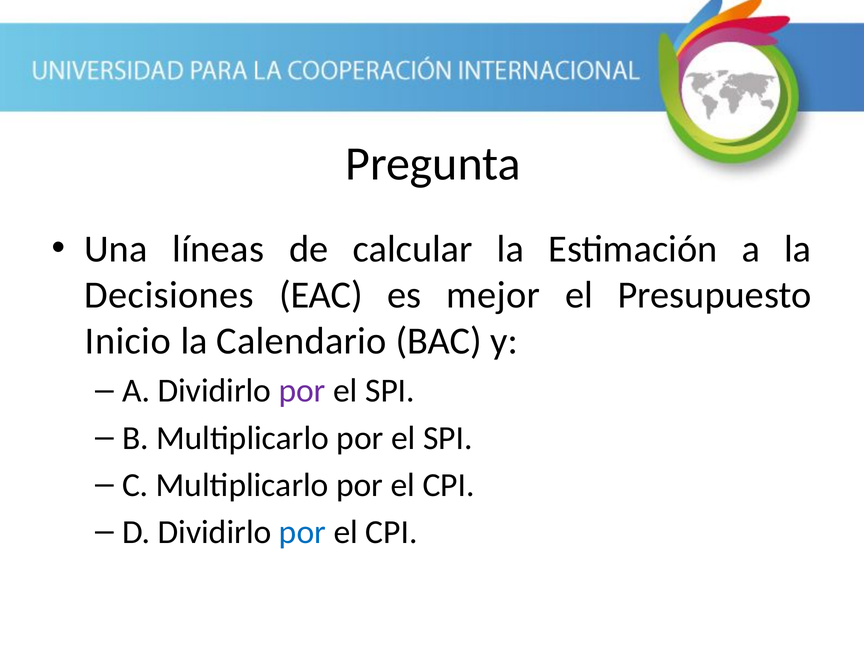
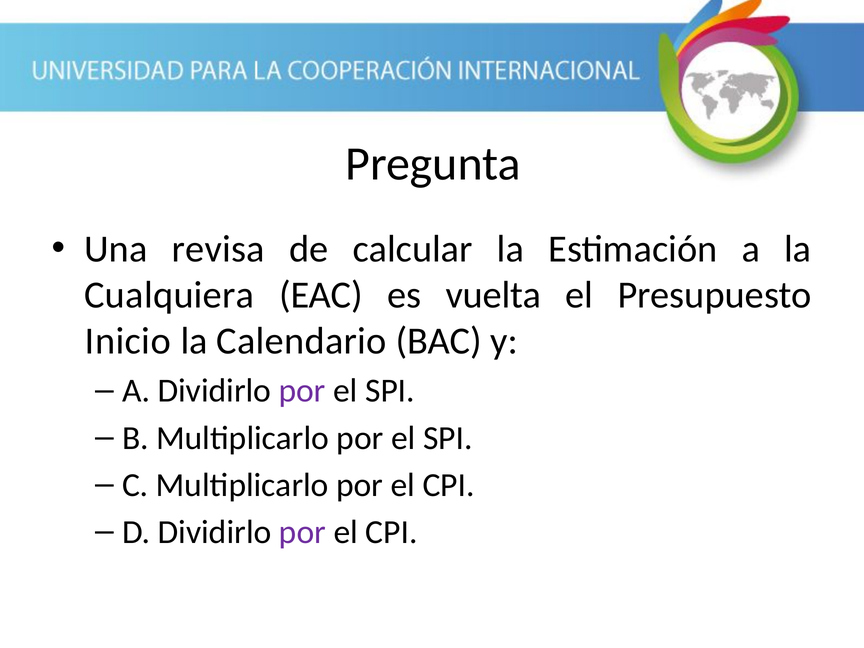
líneas: líneas -> revisa (218, 249)
Decisiones: Decisiones -> Cualquiera (169, 295)
mejor: mejor -> vuelta (493, 295)
por colour: blue -> purple (302, 532)
